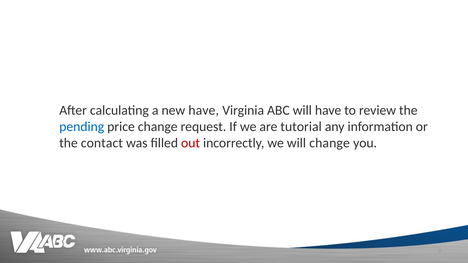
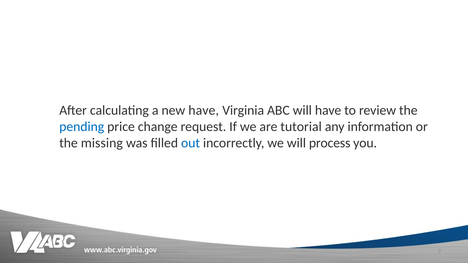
contact: contact -> missing (102, 143)
out colour: red -> blue (191, 143)
will change: change -> process (330, 143)
